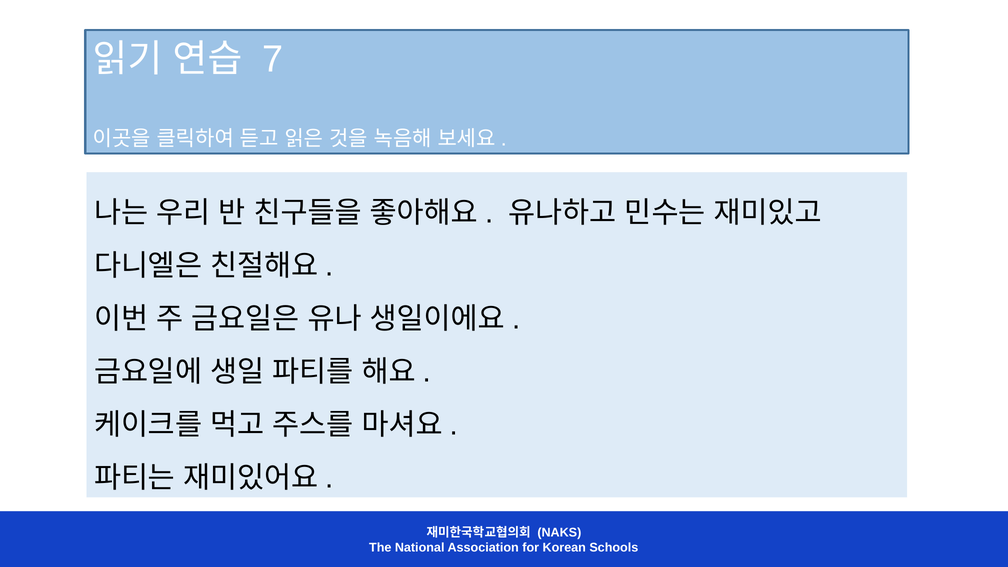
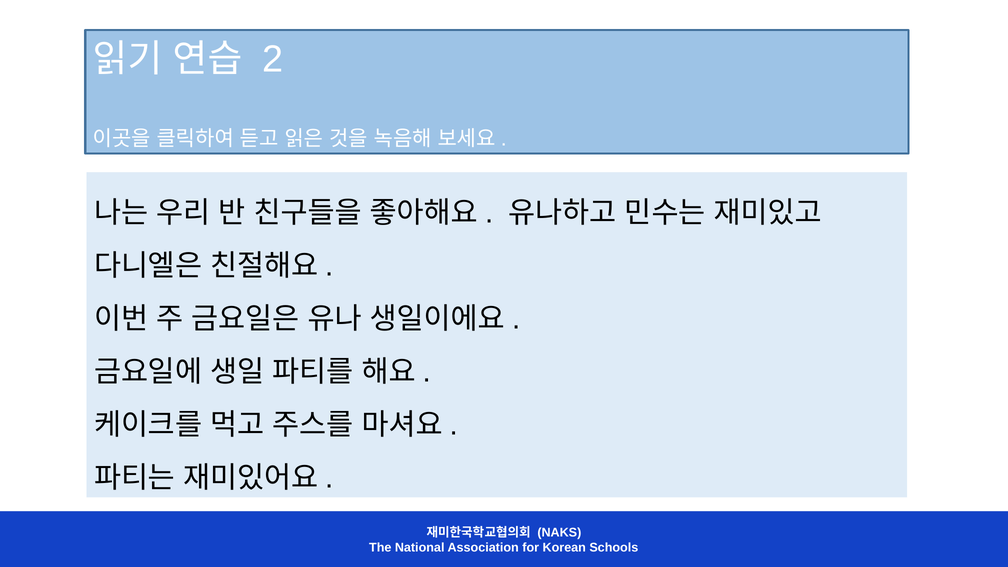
7: 7 -> 2 (273, 59)
